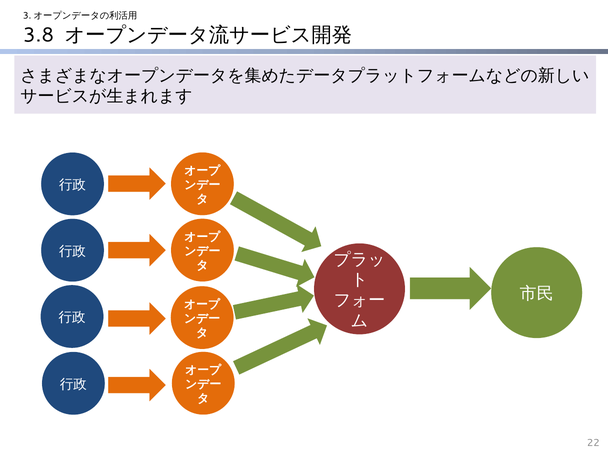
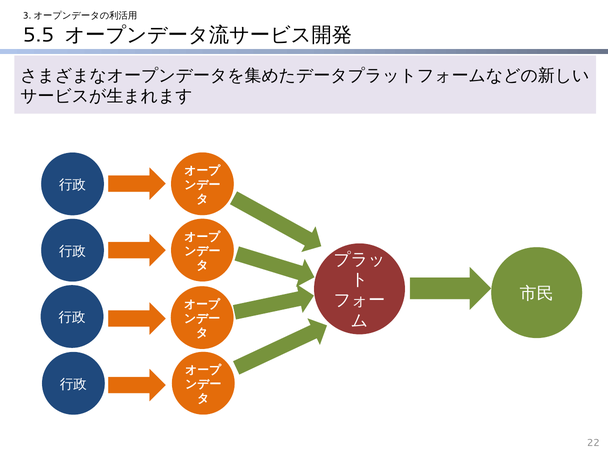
3.8: 3.8 -> 5.5 (38, 35)
